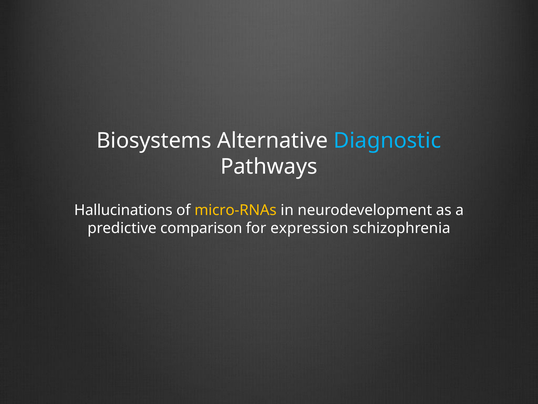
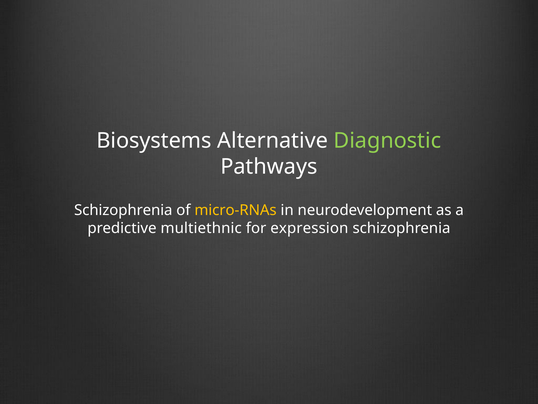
Diagnostic colour: light blue -> light green (387, 140)
Hallucinations: Hallucinations -> Schizophrenia (123, 210)
comparison: comparison -> multiethnic (201, 228)
